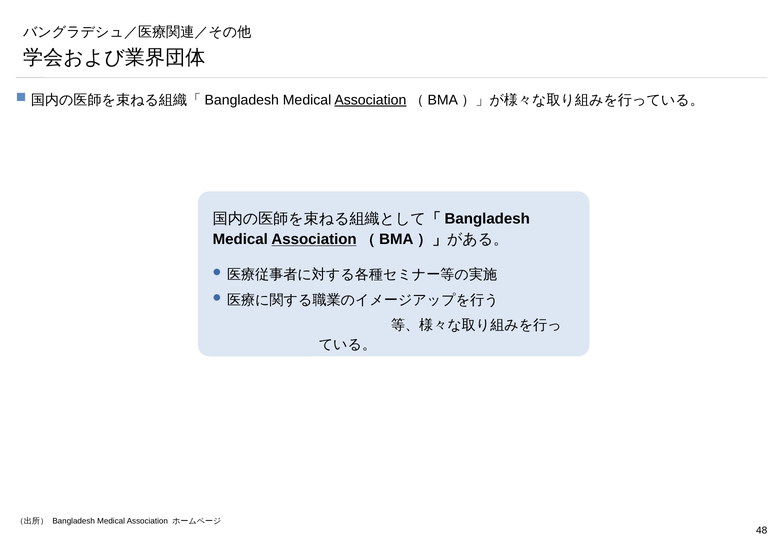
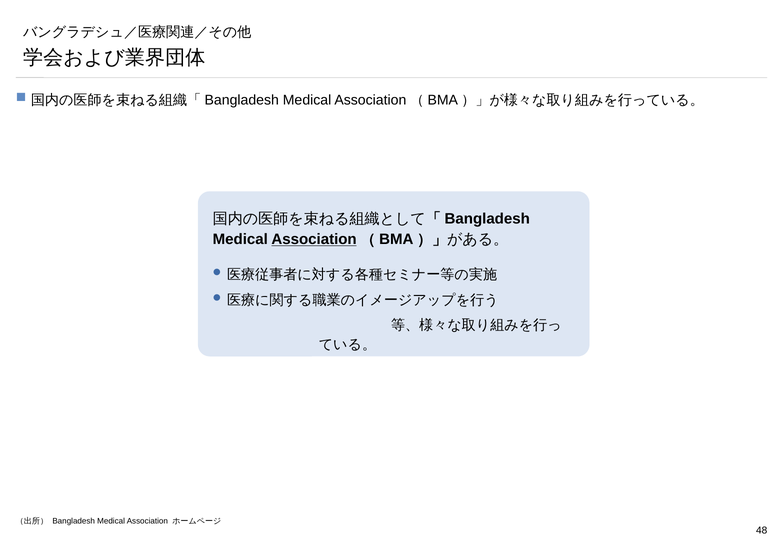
Association underline: present -> none (370, 100)
